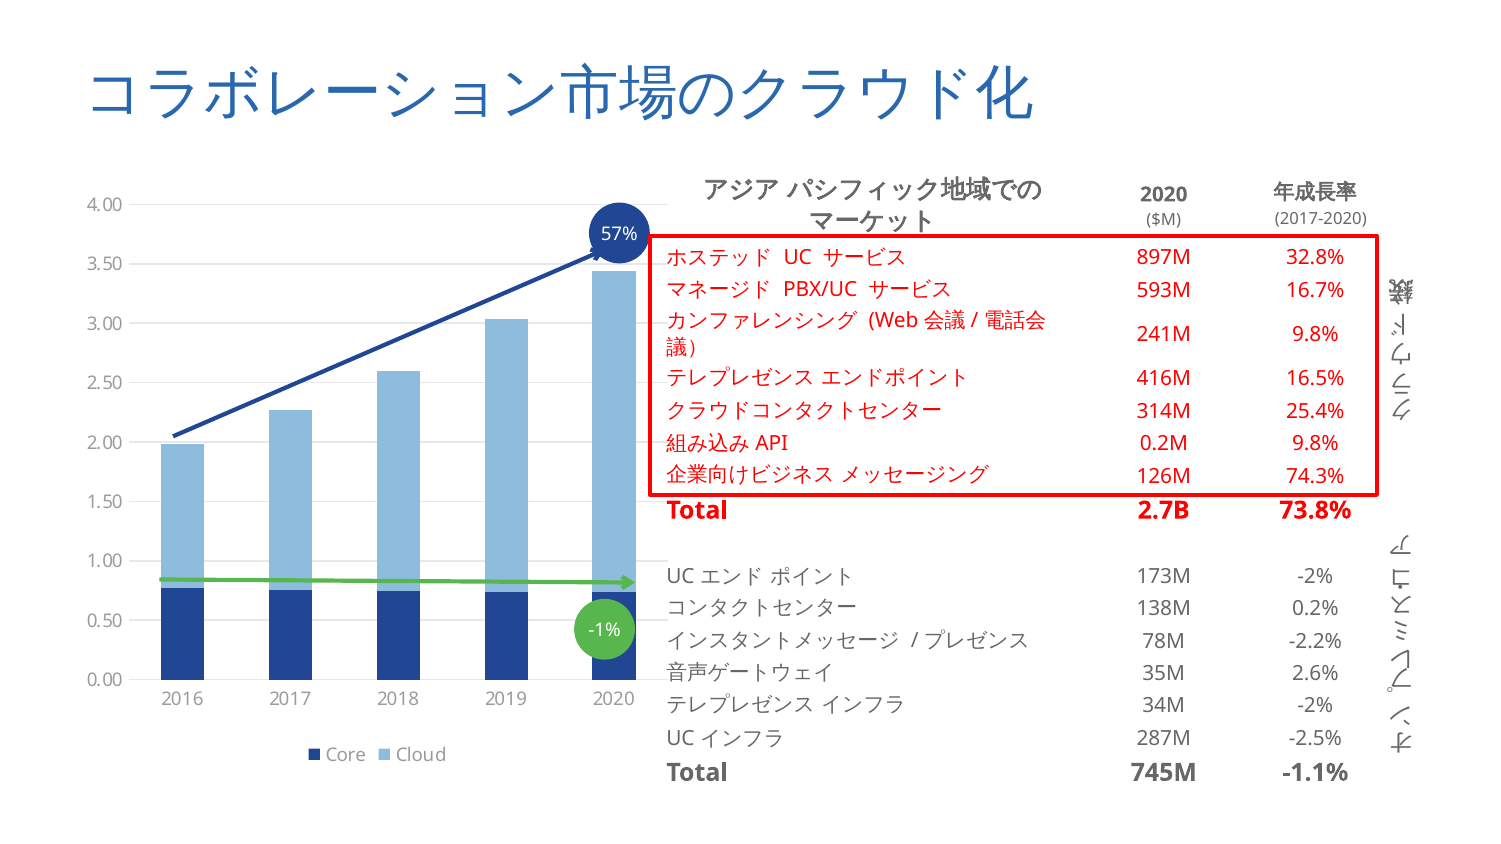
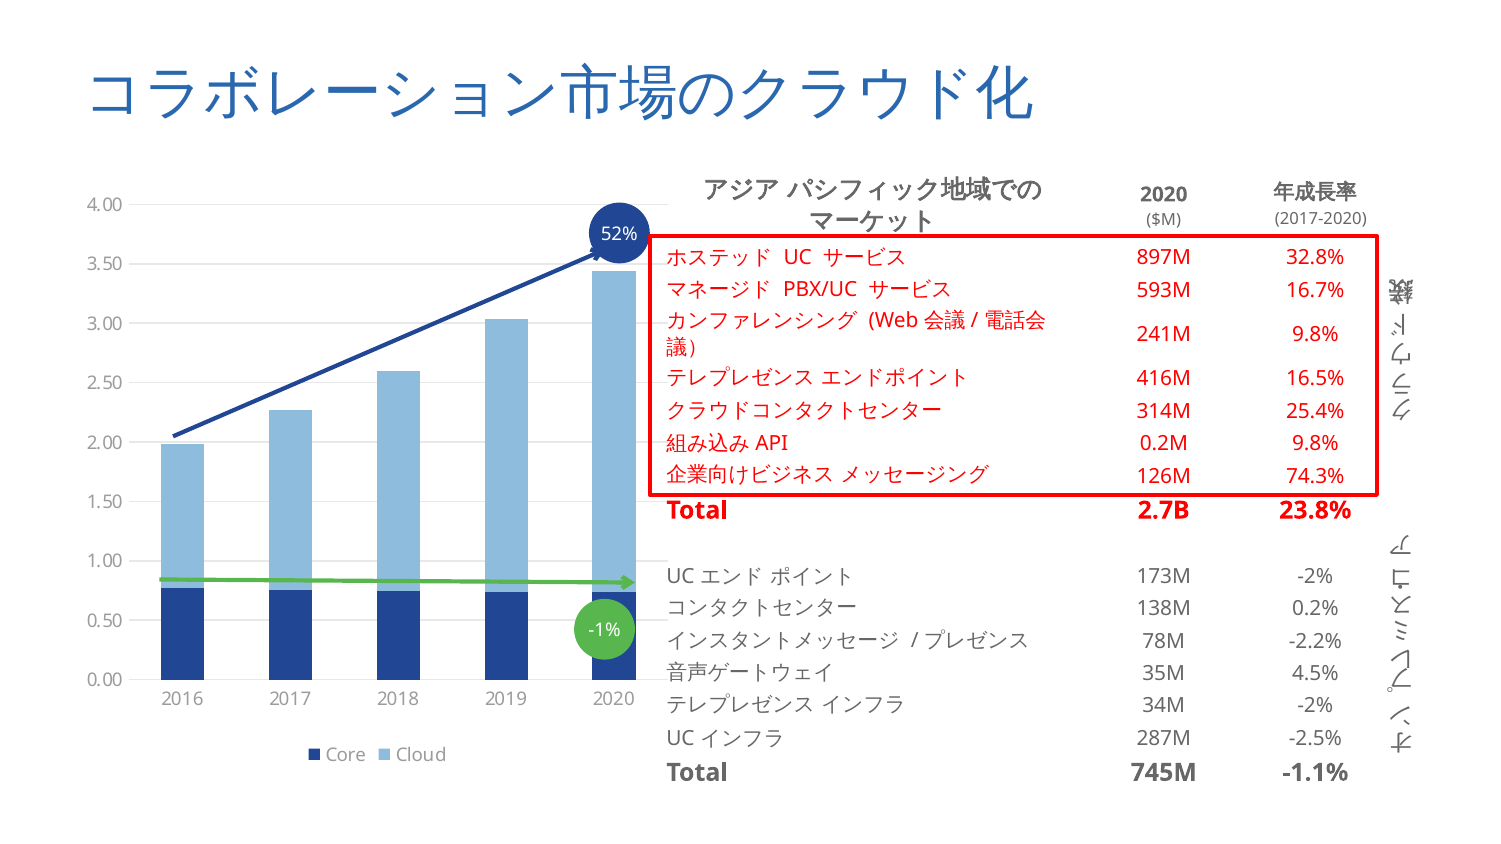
57%: 57% -> 52% (619, 234)
73.8%: 73.8% -> 23.8% (1315, 511)
2.6%: 2.6% -> 4.5% (1315, 674)
